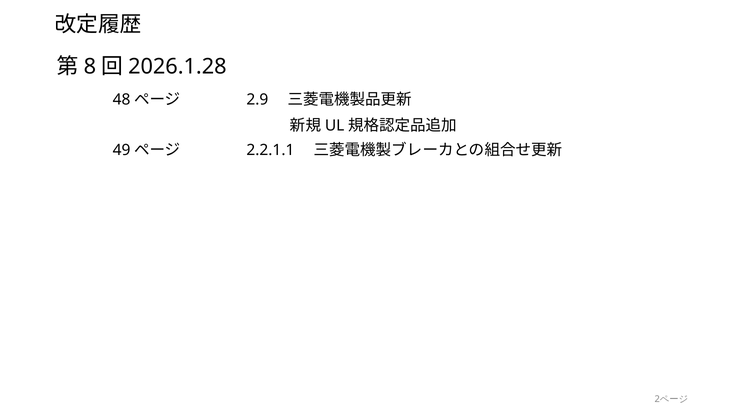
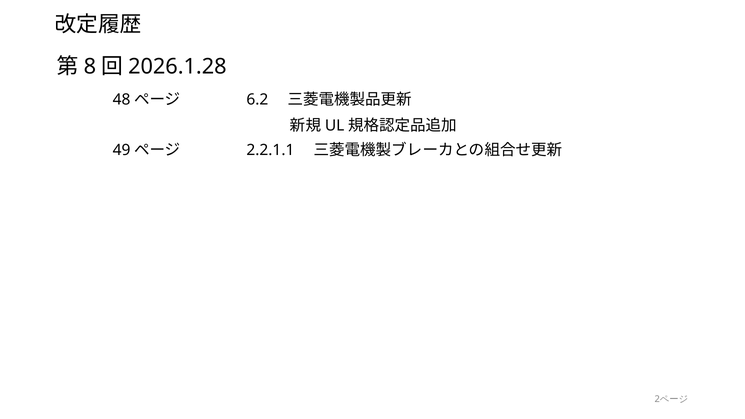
2.9: 2.9 -> 6.2 (257, 100)
